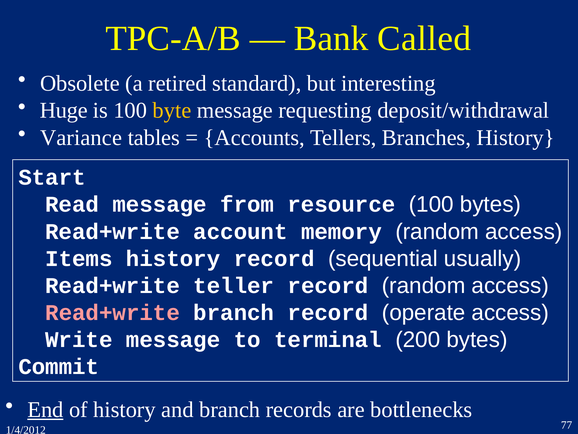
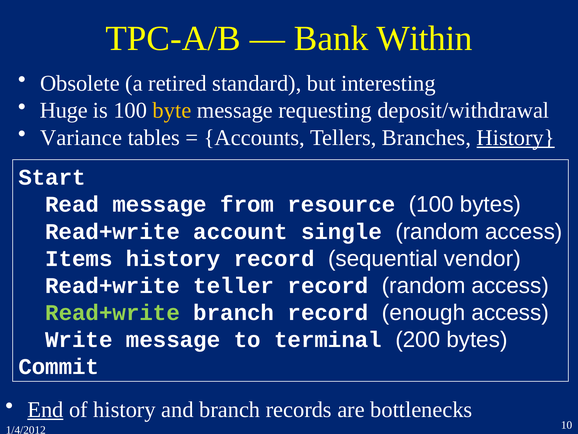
Called: Called -> Within (425, 39)
History underline: none -> present (516, 137)
memory: memory -> single (341, 231)
usually: usually -> vendor (482, 258)
Read+write colour: pink -> light green (113, 312)
operate: operate -> enough (424, 312)
77: 77 -> 10 (567, 425)
